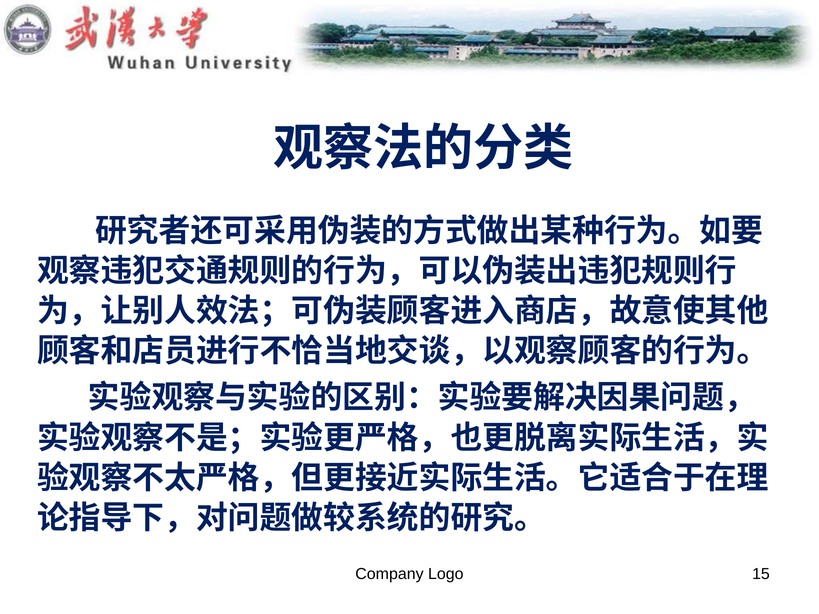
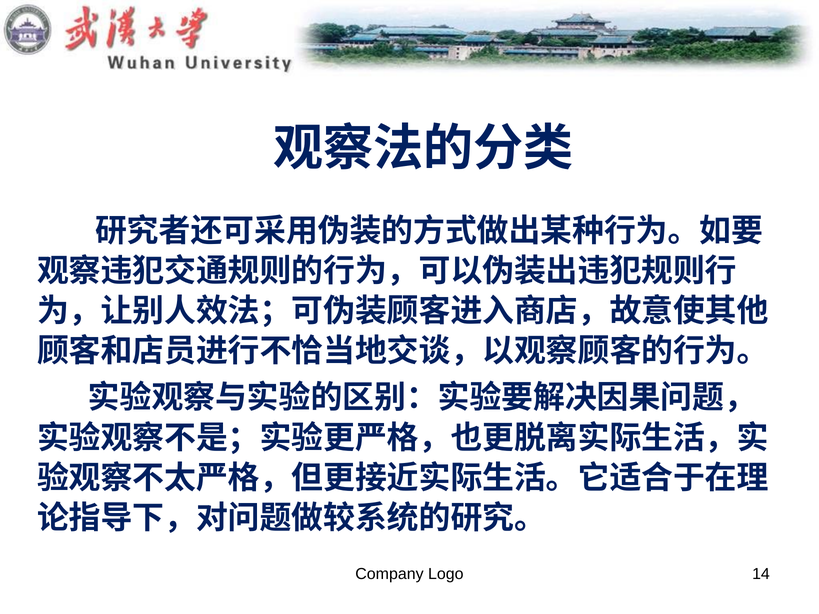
15: 15 -> 14 (761, 574)
